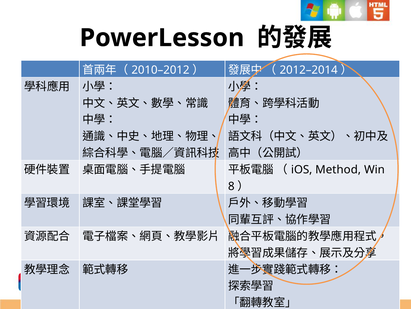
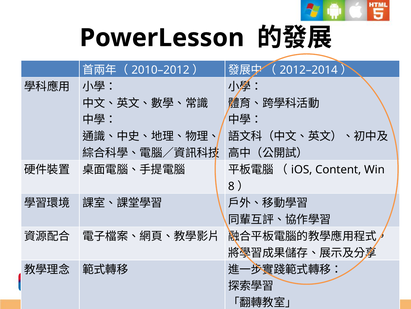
Method: Method -> Content (338, 169)
